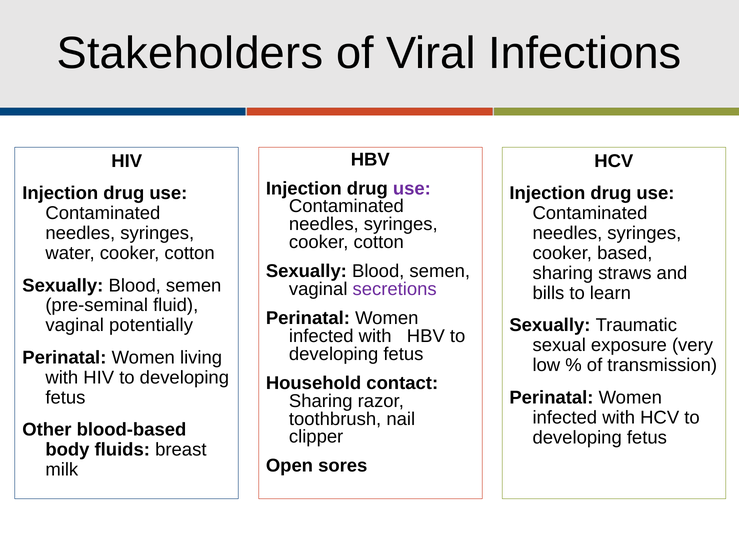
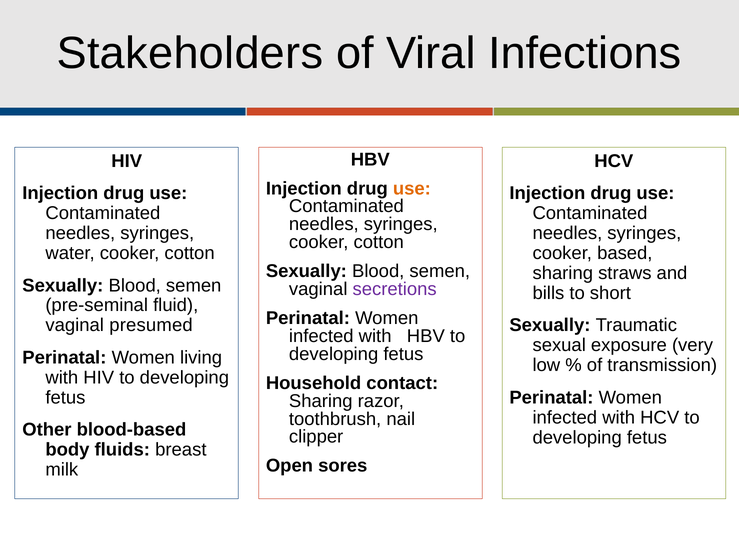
use colour: purple -> orange (412, 189)
learn: learn -> short (610, 293)
potentially: potentially -> presumed (151, 325)
